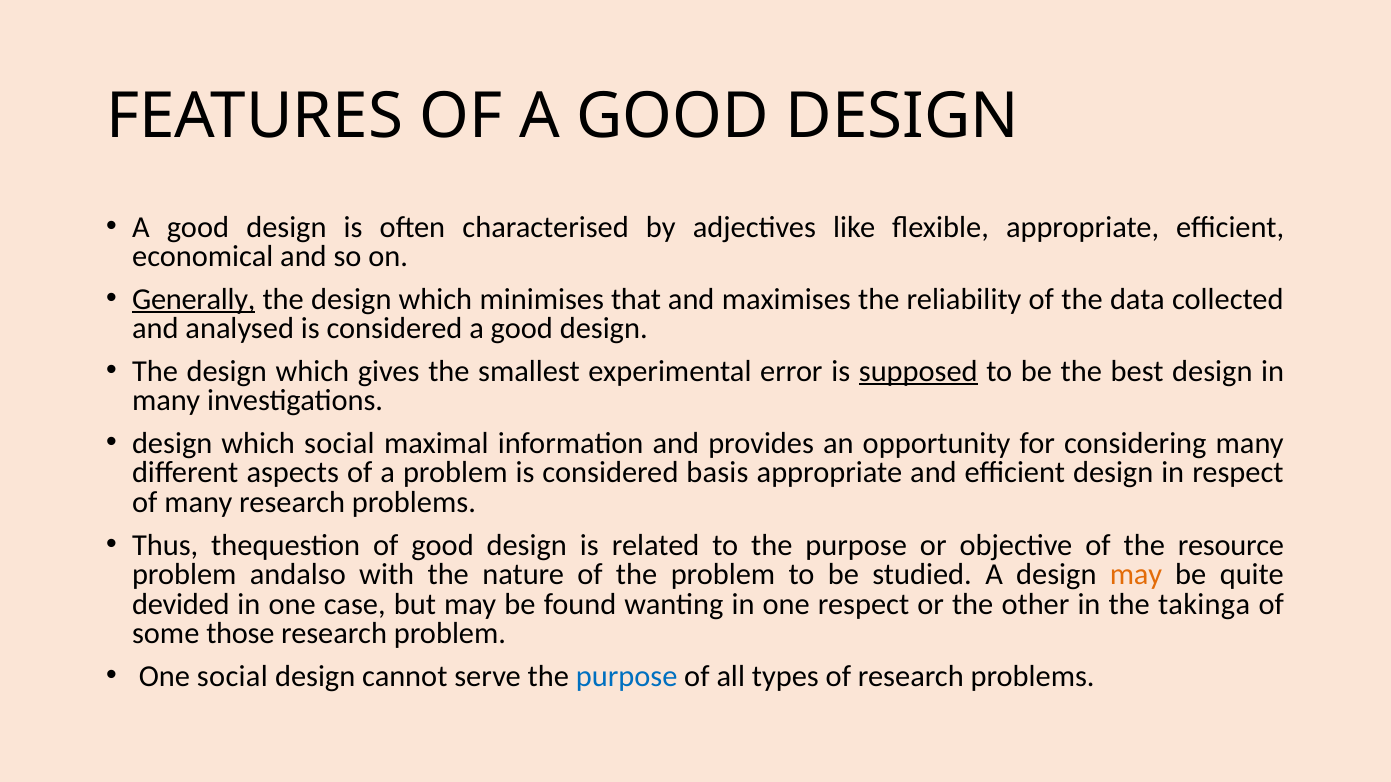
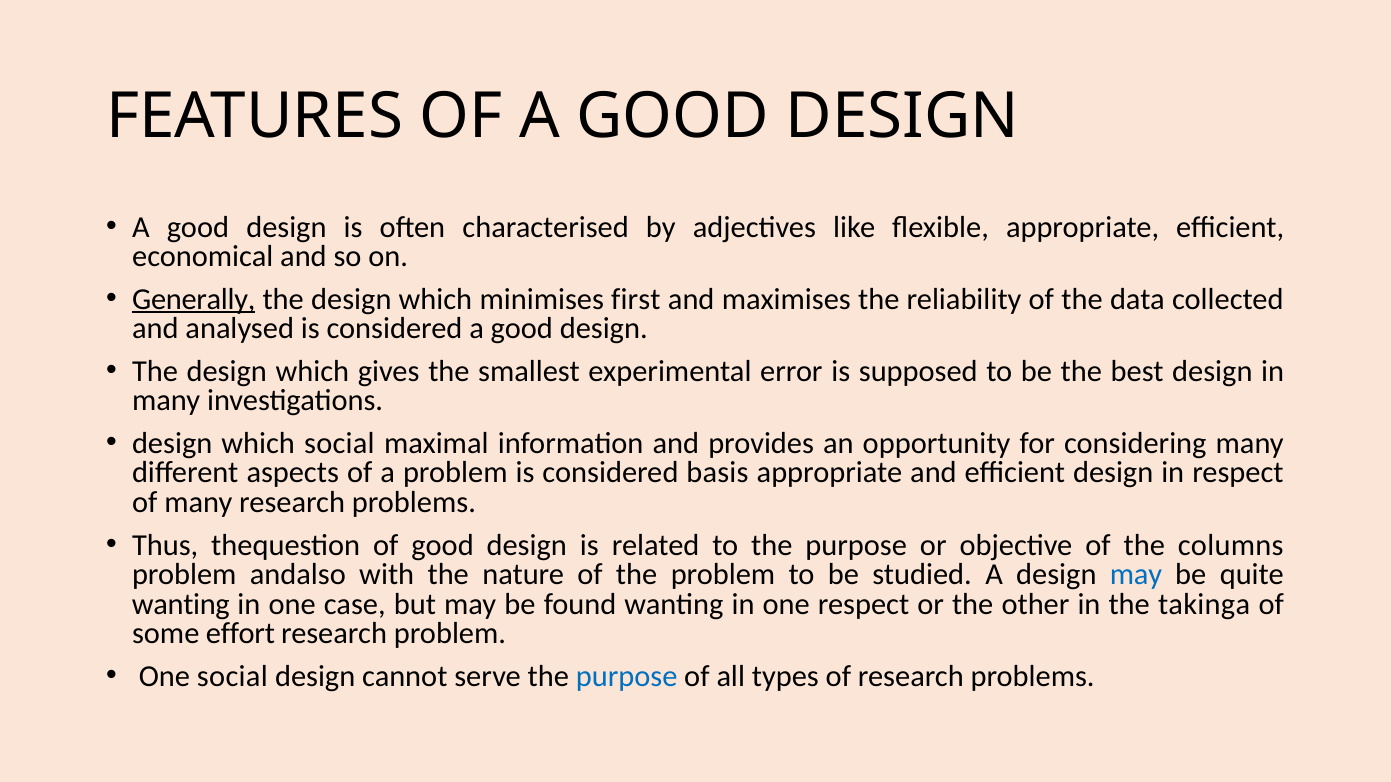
that: that -> first (636, 299)
supposed underline: present -> none (918, 371)
resource: resource -> columns (1231, 545)
may colour: orange -> blue (1136, 575)
devided: devided -> wanting (181, 604)
those: those -> effort (240, 634)
